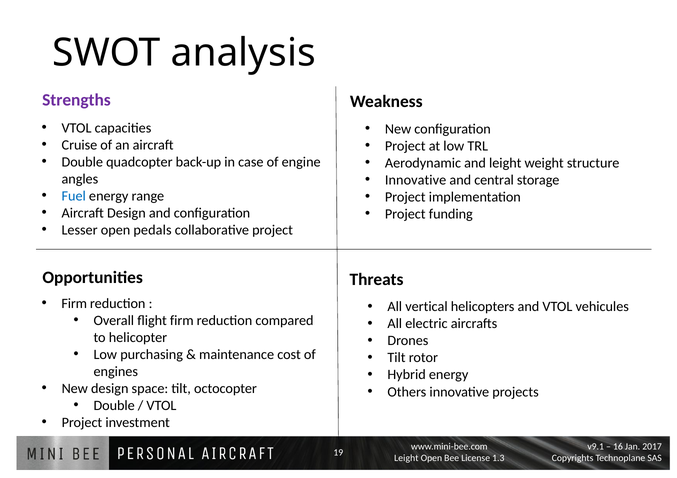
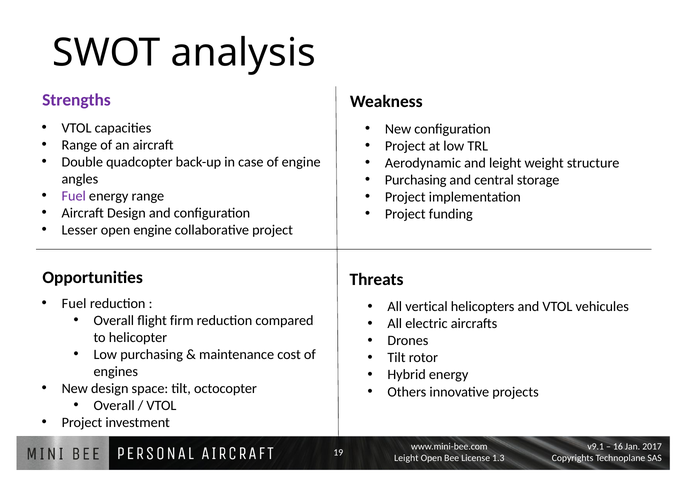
Cruise: Cruise -> Range (79, 145)
Innovative: Innovative -> Purchasing (416, 180)
Fuel colour: blue -> purple (74, 196)
open pedals: pedals -> engine (153, 230)
Firm: Firm -> Fuel (74, 304)
Double: Double -> Overall (114, 406)
